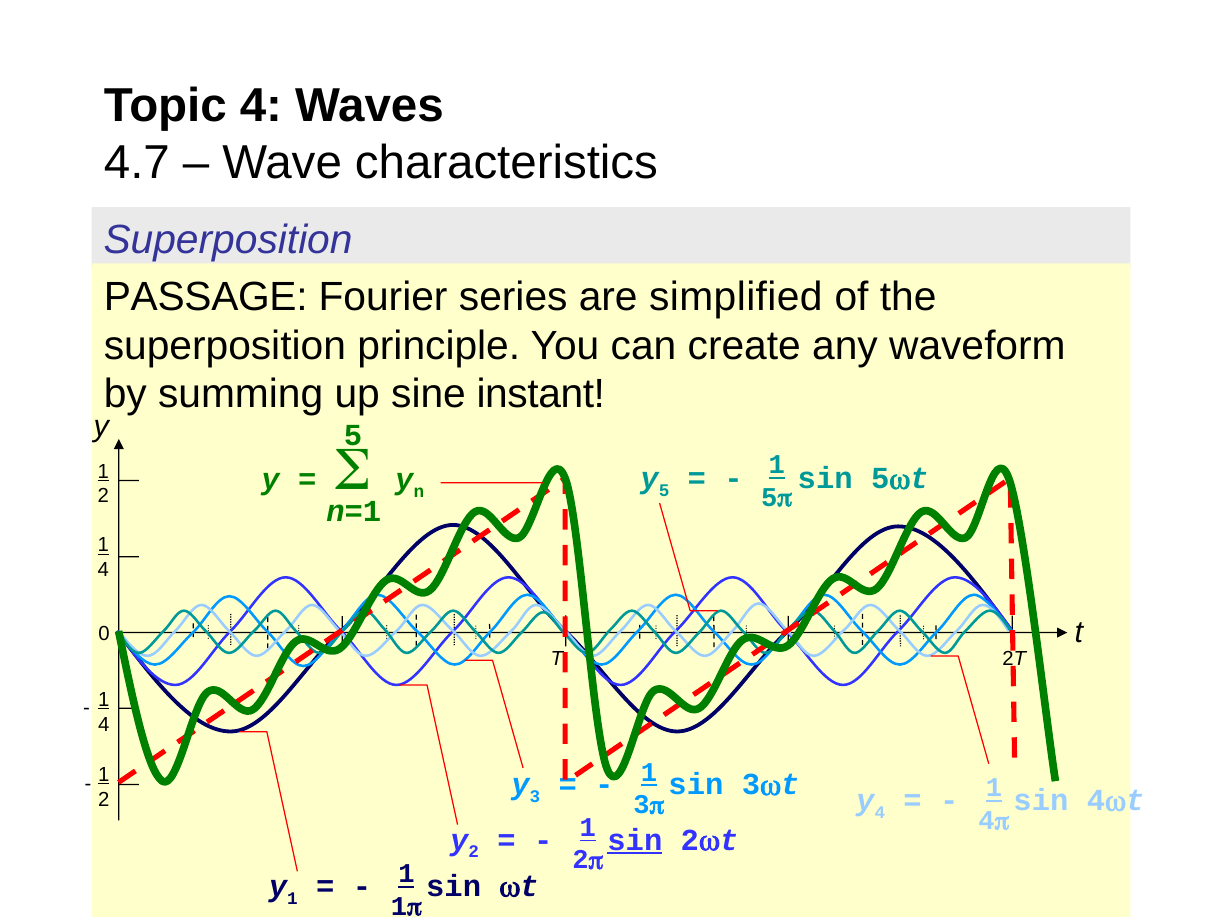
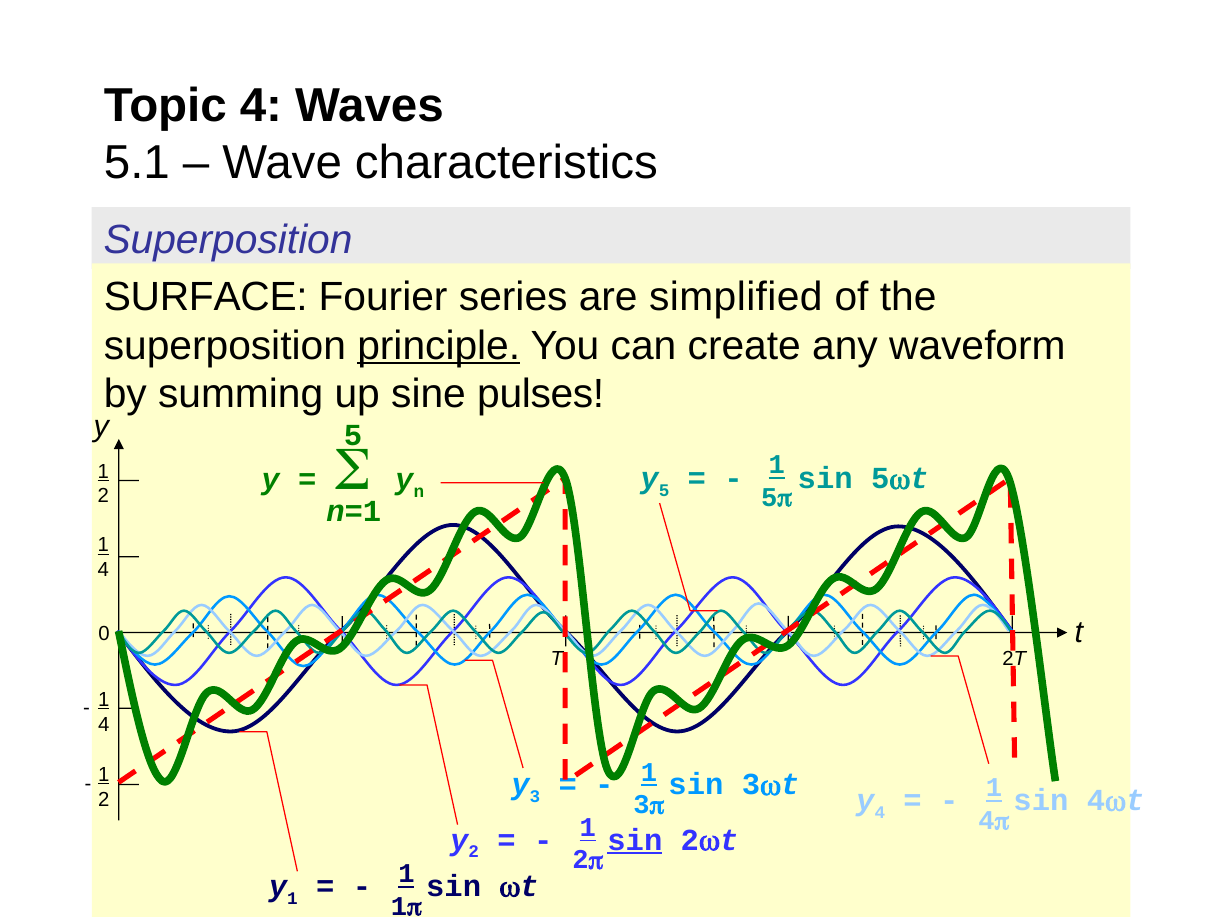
4.7: 4.7 -> 5.1 (137, 163)
PASSAGE: PASSAGE -> SURFACE (206, 297)
principle underline: none -> present (439, 345)
instant: instant -> pulses (541, 394)
